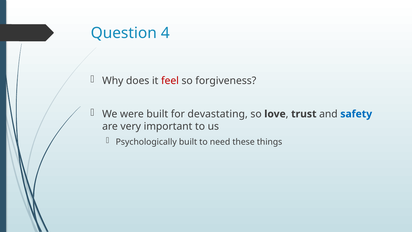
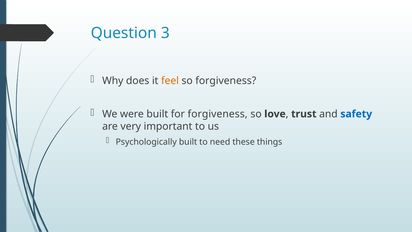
4: 4 -> 3 (165, 33)
feel colour: red -> orange (170, 81)
for devastating: devastating -> forgiveness (218, 114)
